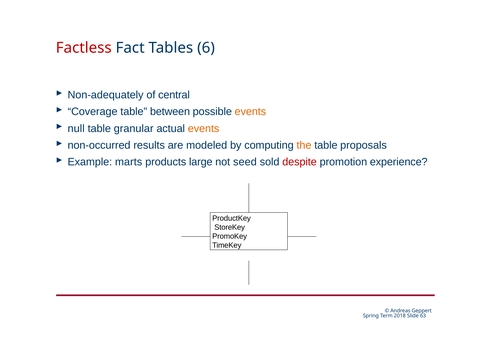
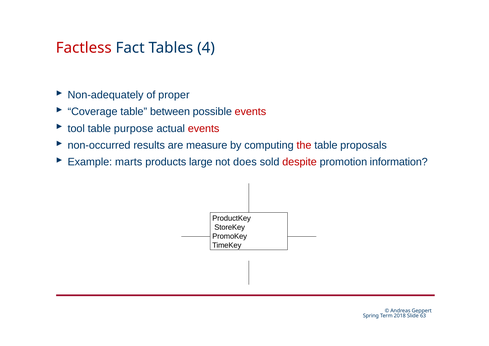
6: 6 -> 4 (206, 48)
central: central -> proper (174, 95)
events colour: orange -> red (250, 112)
null: null -> tool (76, 128)
granular: granular -> purpose (134, 128)
events colour: orange -> red (204, 128)
modeled: modeled -> measure (207, 145)
the colour: orange -> red (304, 145)
seed: seed -> does (245, 162)
experience: experience -> information (399, 162)
